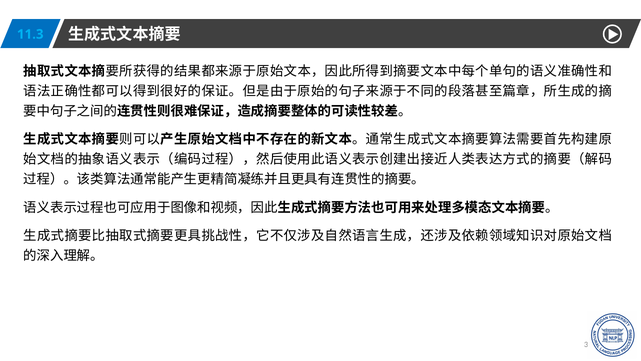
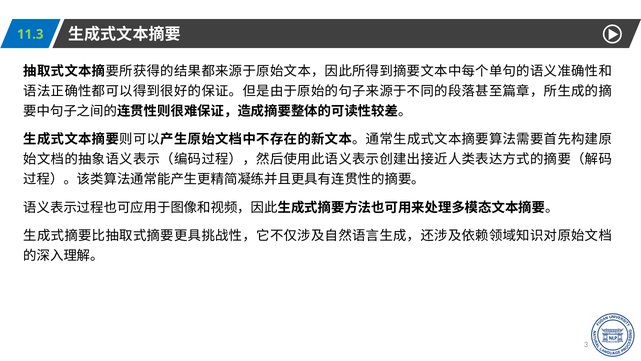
11.3 colour: light blue -> light green (30, 34)
